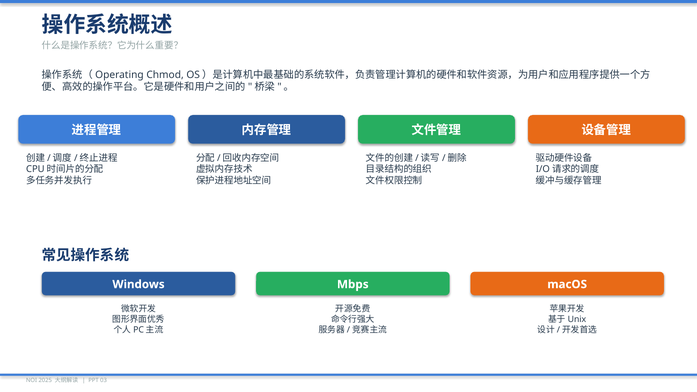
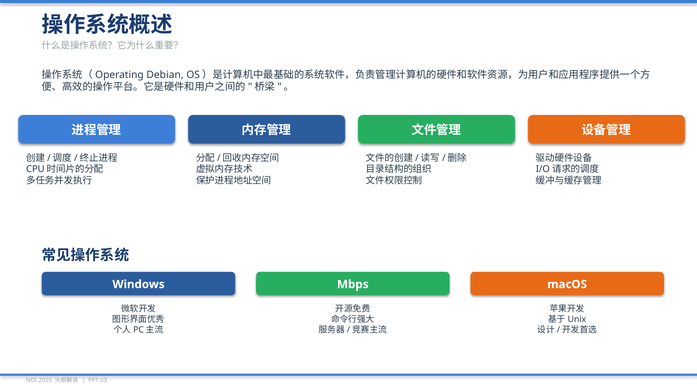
Chmod: Chmod -> Debian (165, 75)
